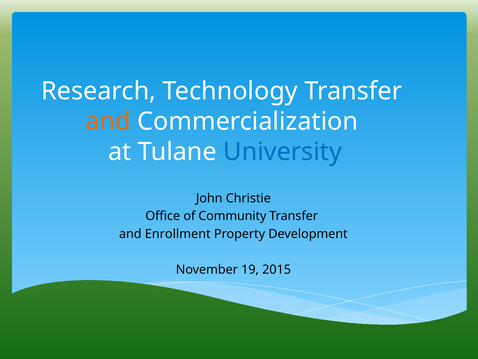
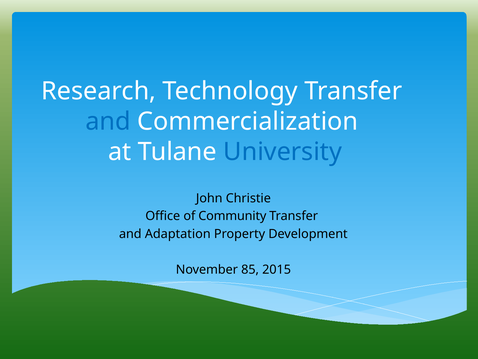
and colour: orange -> blue (108, 121)
Enrollment: Enrollment -> Adaptation (178, 234)
19: 19 -> 85 (250, 269)
